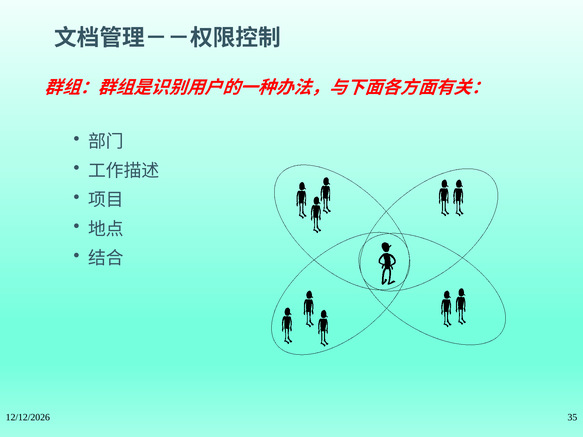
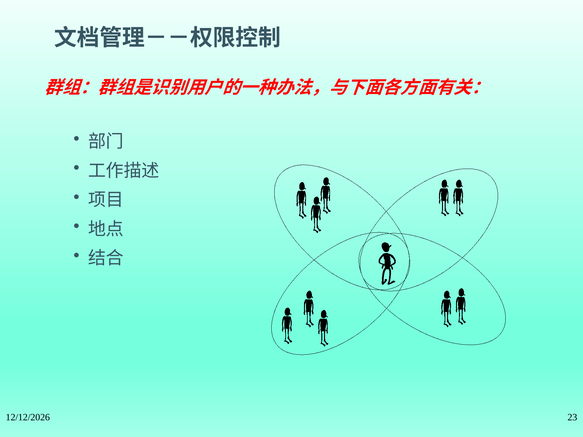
35: 35 -> 23 (572, 417)
